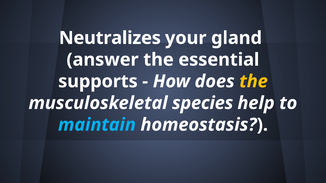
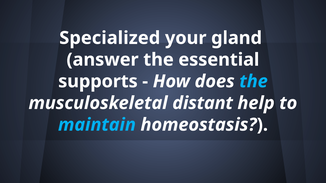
Neutralizes: Neutralizes -> Specialized (110, 38)
the colour: yellow -> light blue (254, 82)
species: species -> distant (203, 103)
